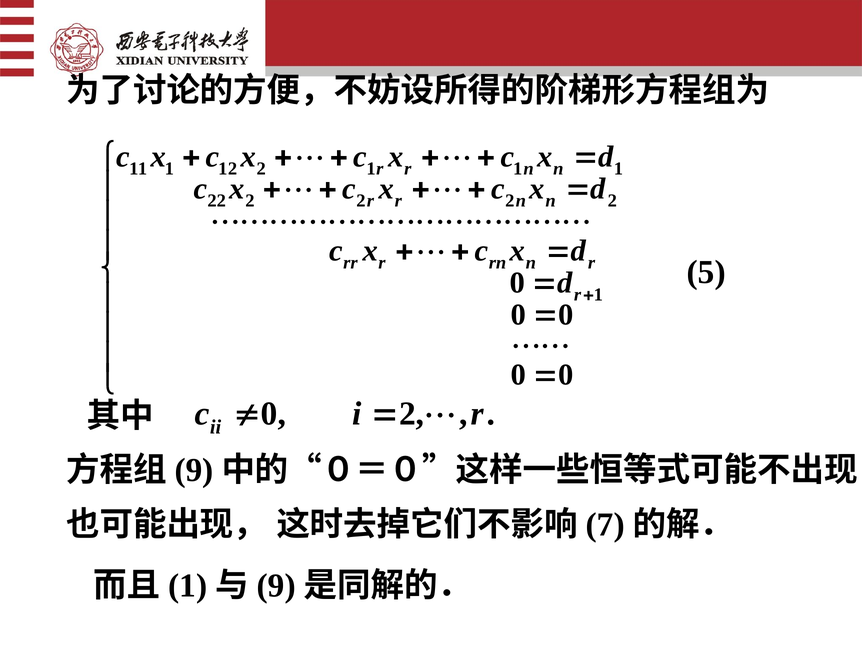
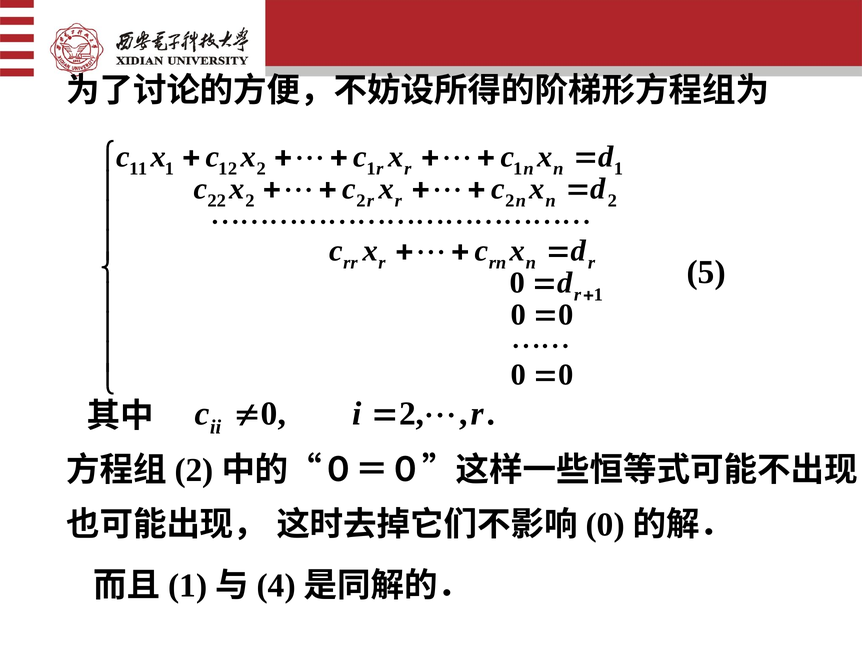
9: 9 -> 2 (194, 471)
7: 7 -> 0 (605, 525)
9: 9 -> 4 (276, 586)
